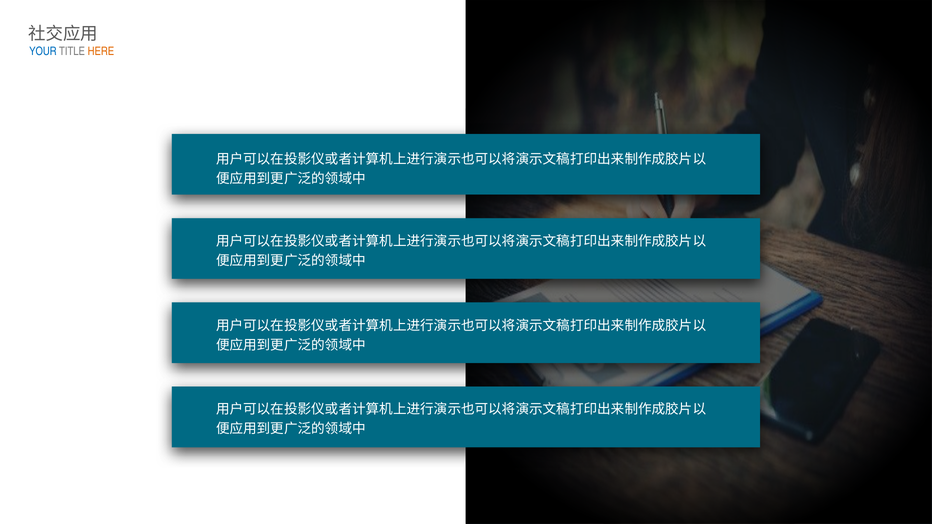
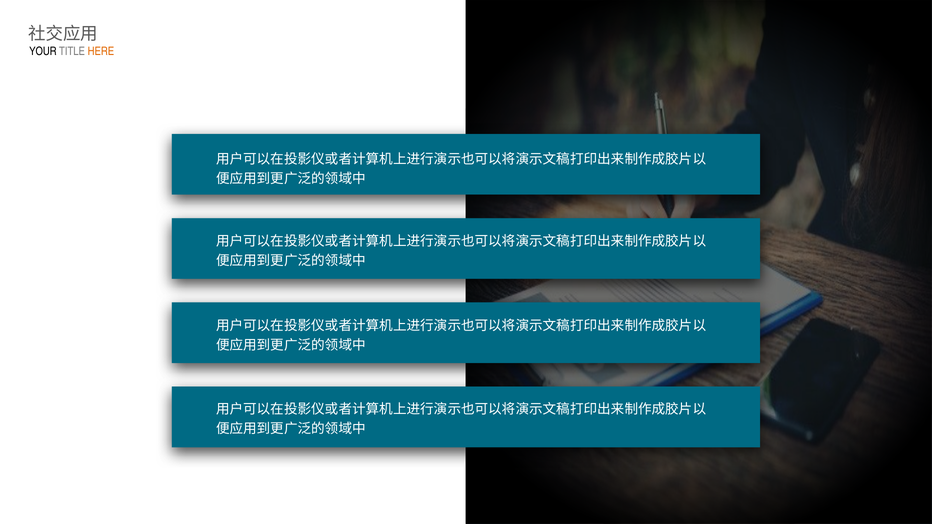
YOUR colour: blue -> black (43, 51)
